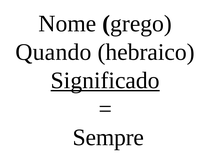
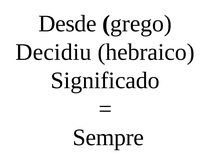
Nome: Nome -> Desde (68, 24)
Quando: Quando -> Decidiu (53, 52)
Significado underline: present -> none (105, 80)
